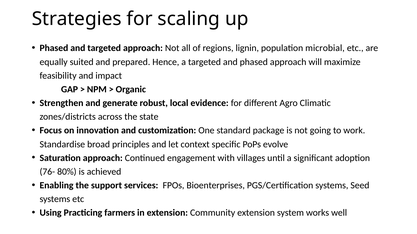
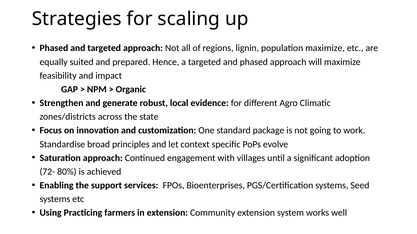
population microbial: microbial -> maximize (325, 48)
76-: 76- -> 72- (47, 172)
